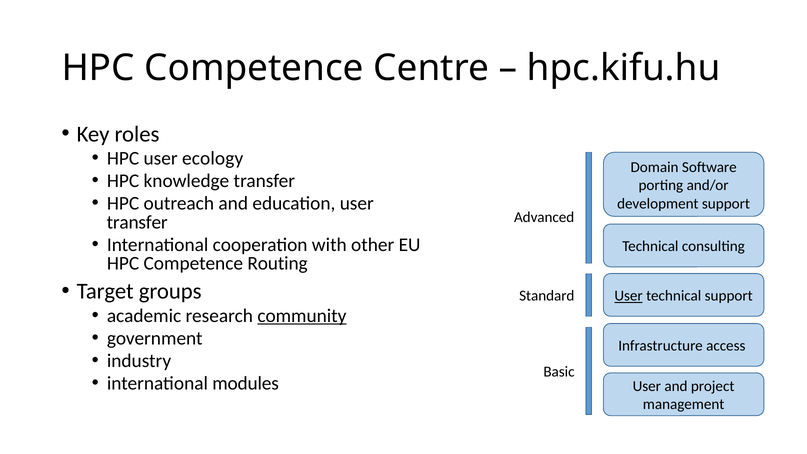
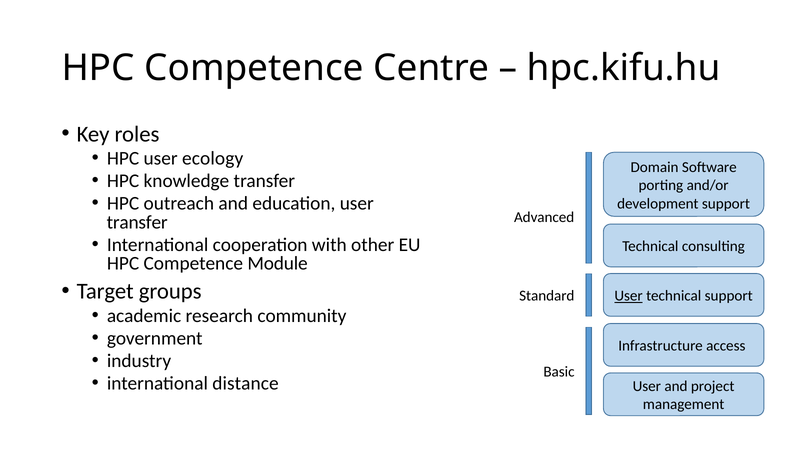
Routing: Routing -> Module (278, 264)
community underline: present -> none (302, 316)
modules: modules -> distance (245, 383)
